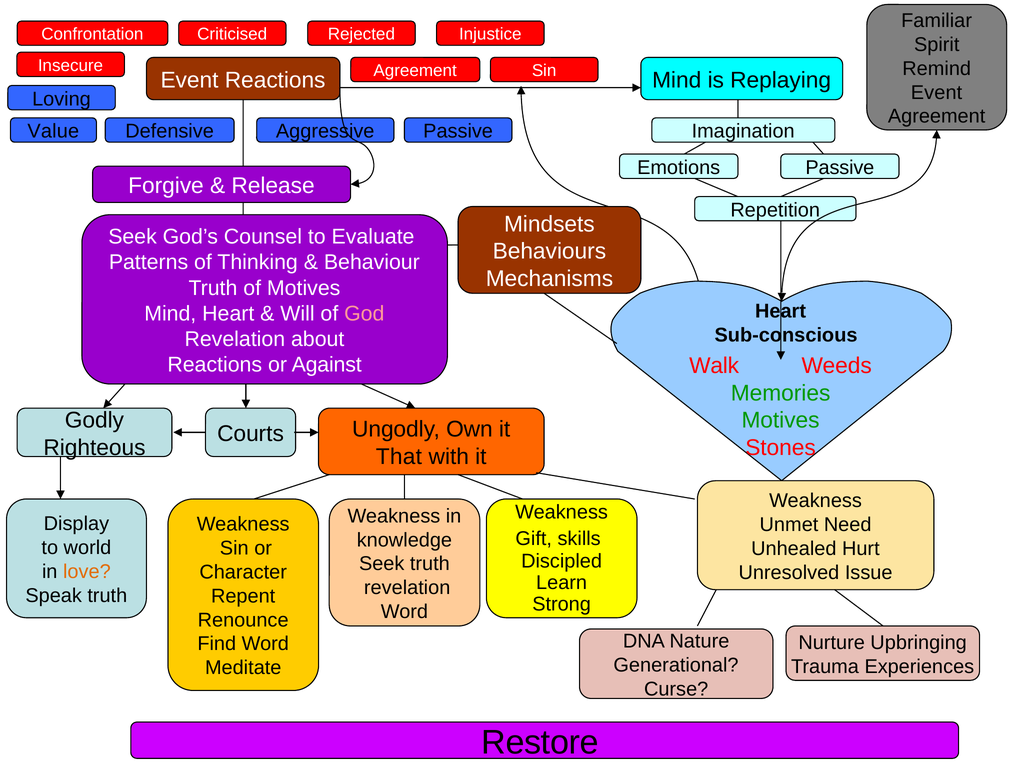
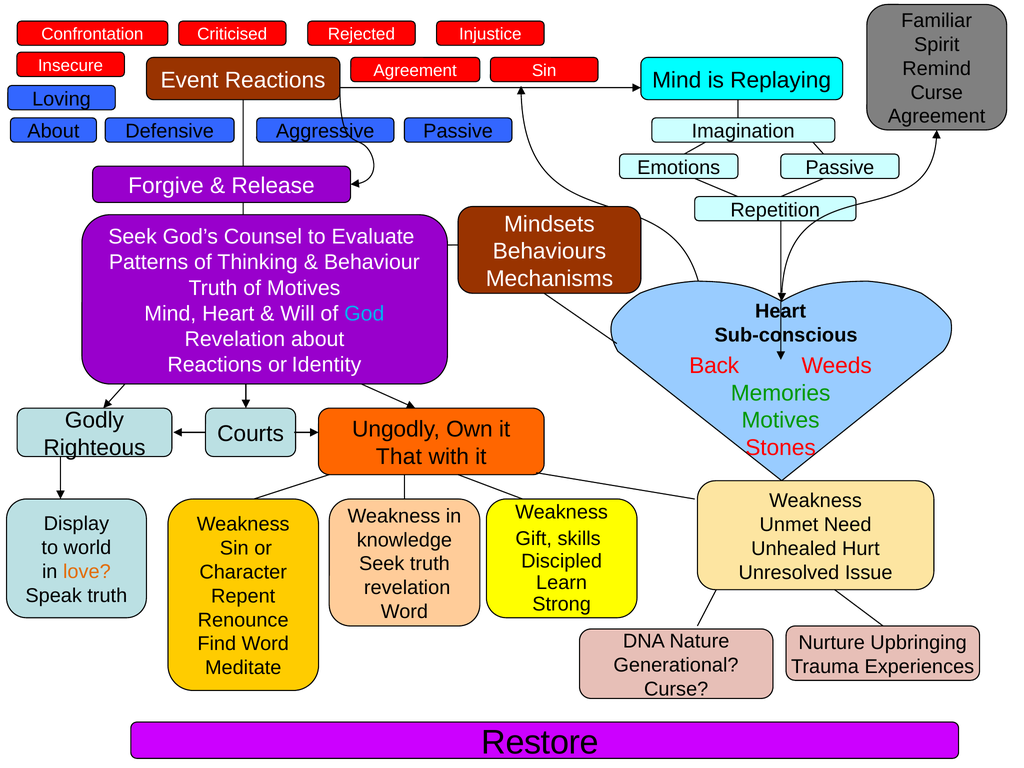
Event: Event -> Curse (937, 92)
Value: Value -> About (53, 131)
God colour: pink -> light blue (364, 314)
Against: Against -> Identity (327, 365)
Walk: Walk -> Back (714, 366)
